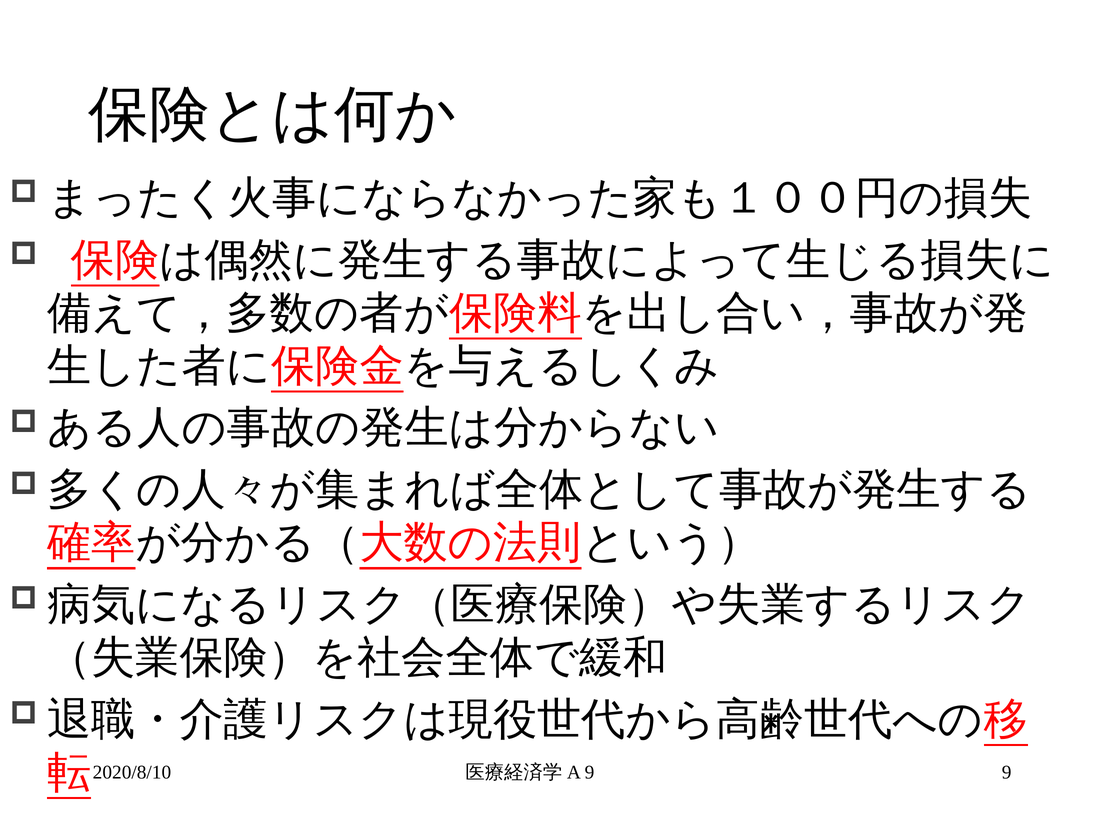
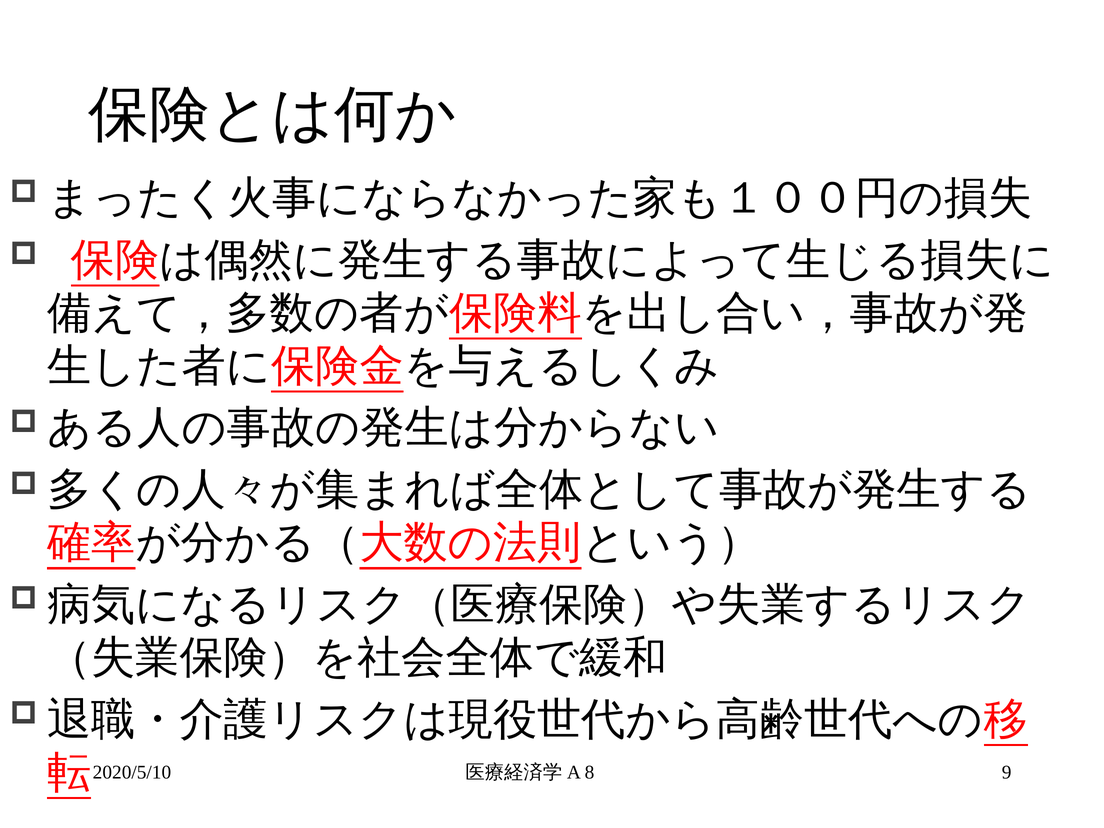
2020/8/10: 2020/8/10 -> 2020/5/10 (132, 772)
9: 9 -> 8 (590, 772)
